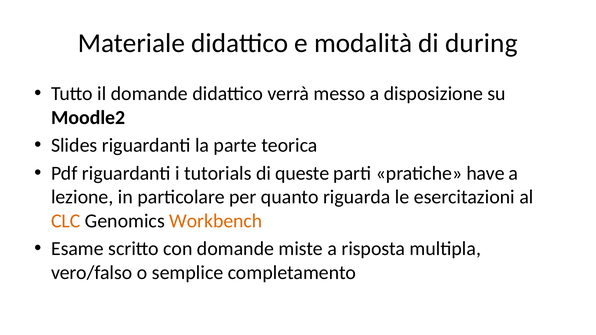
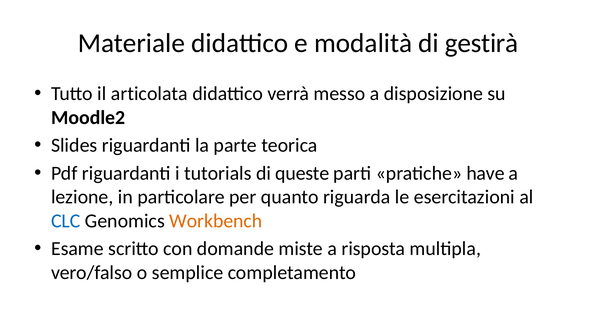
during: during -> gestirà (482, 43)
il domande: domande -> articolata (149, 94)
CLC colour: orange -> blue (66, 221)
